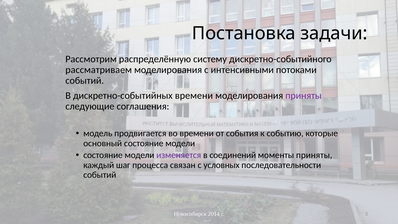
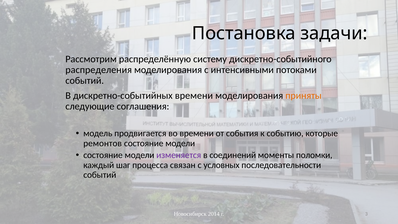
рассматриваем: рассматриваем -> распределения (99, 70)
приняты colour: purple -> orange (303, 95)
основный: основный -> ремонтов (103, 143)
моменты приняты: приняты -> поломки (314, 155)
